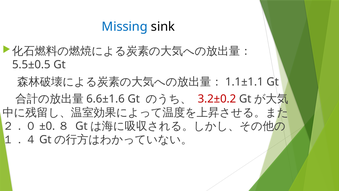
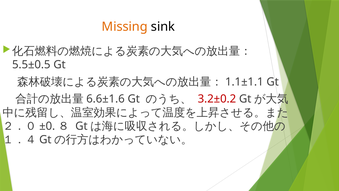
Missing colour: blue -> orange (125, 27)
